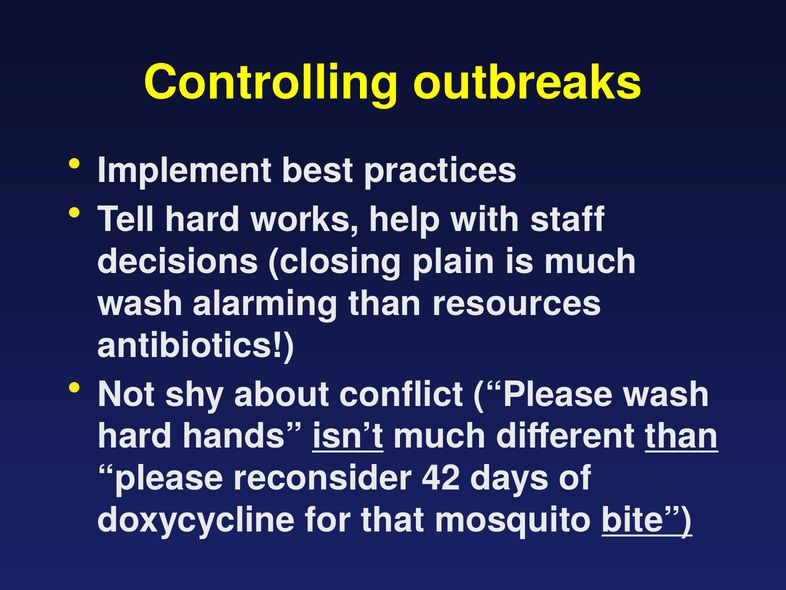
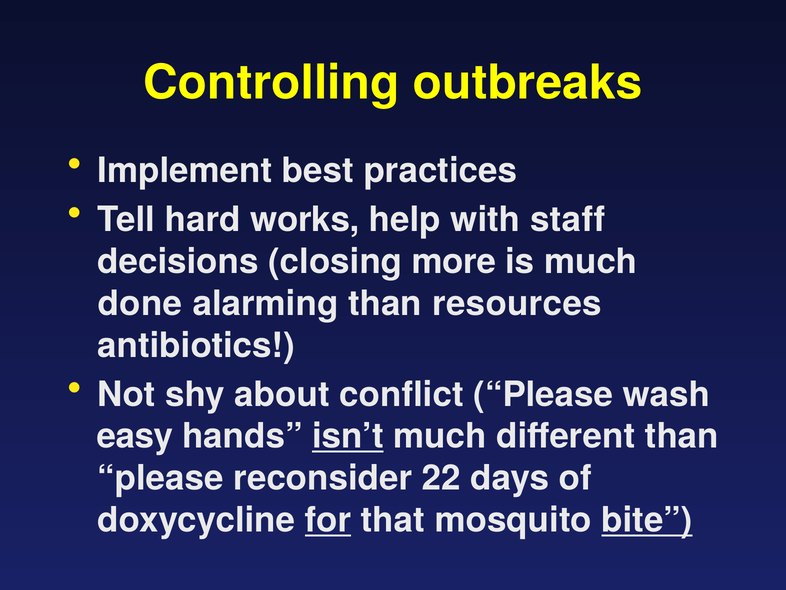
plain: plain -> more (454, 261)
wash: wash -> done (140, 303)
hard: hard -> easy (135, 436)
than underline: present -> none (682, 436)
42: 42 -> 22 (441, 478)
for underline: none -> present (328, 520)
